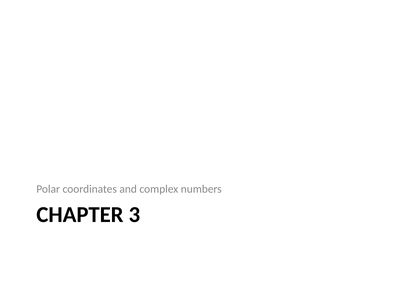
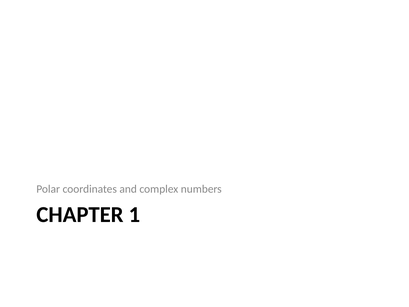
3: 3 -> 1 (134, 214)
